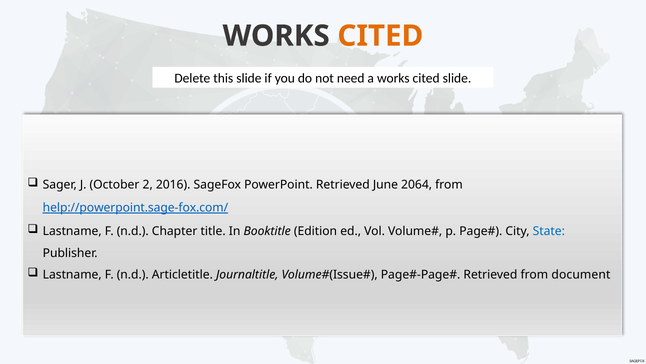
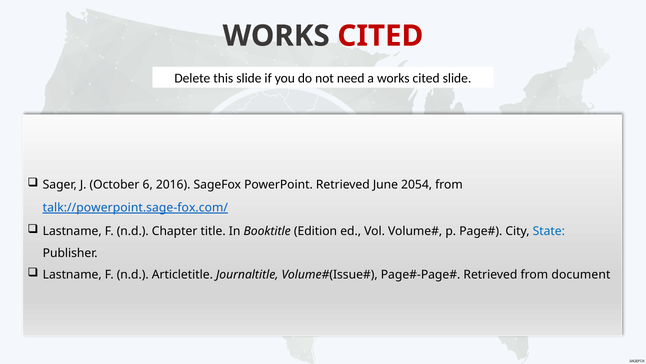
CITED colour: orange -> red (380, 36)
2: 2 -> 6 (148, 184)
2064: 2064 -> 2054 (417, 184)
help://powerpoint.sage-fox.com/: help://powerpoint.sage-fox.com/ -> talk://powerpoint.sage-fox.com/ (135, 207)
